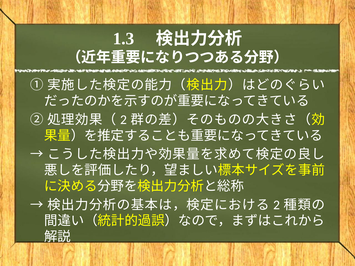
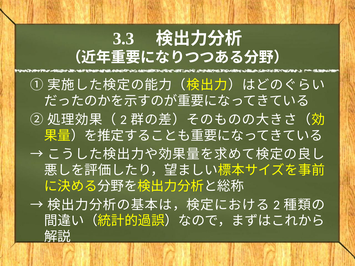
1.3: 1.3 -> 3.3 (124, 39)
